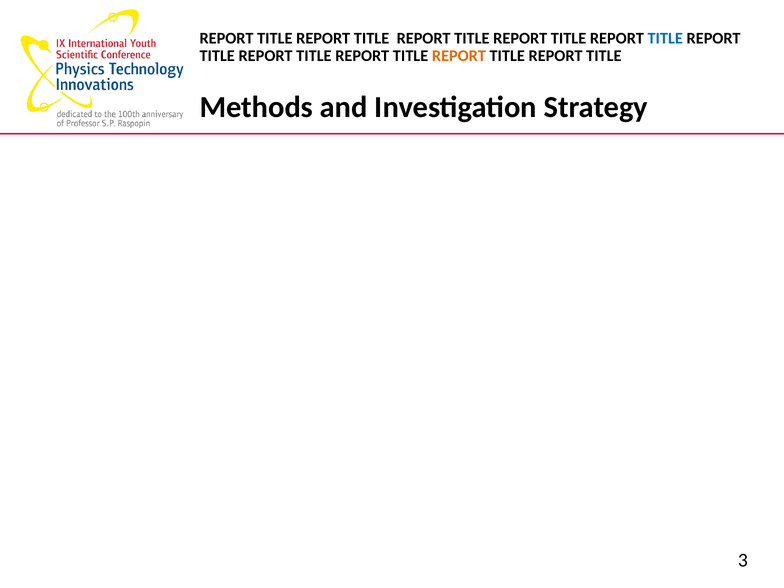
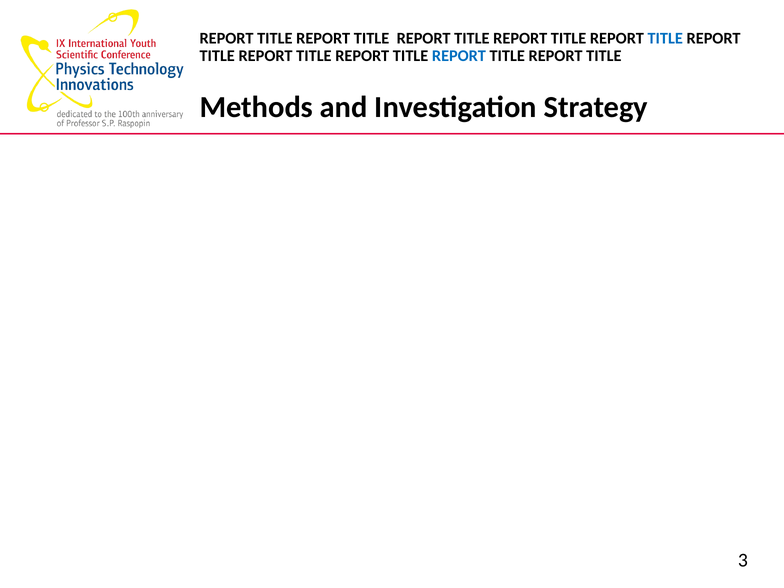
REPORT colour: orange -> blue (459, 56)
